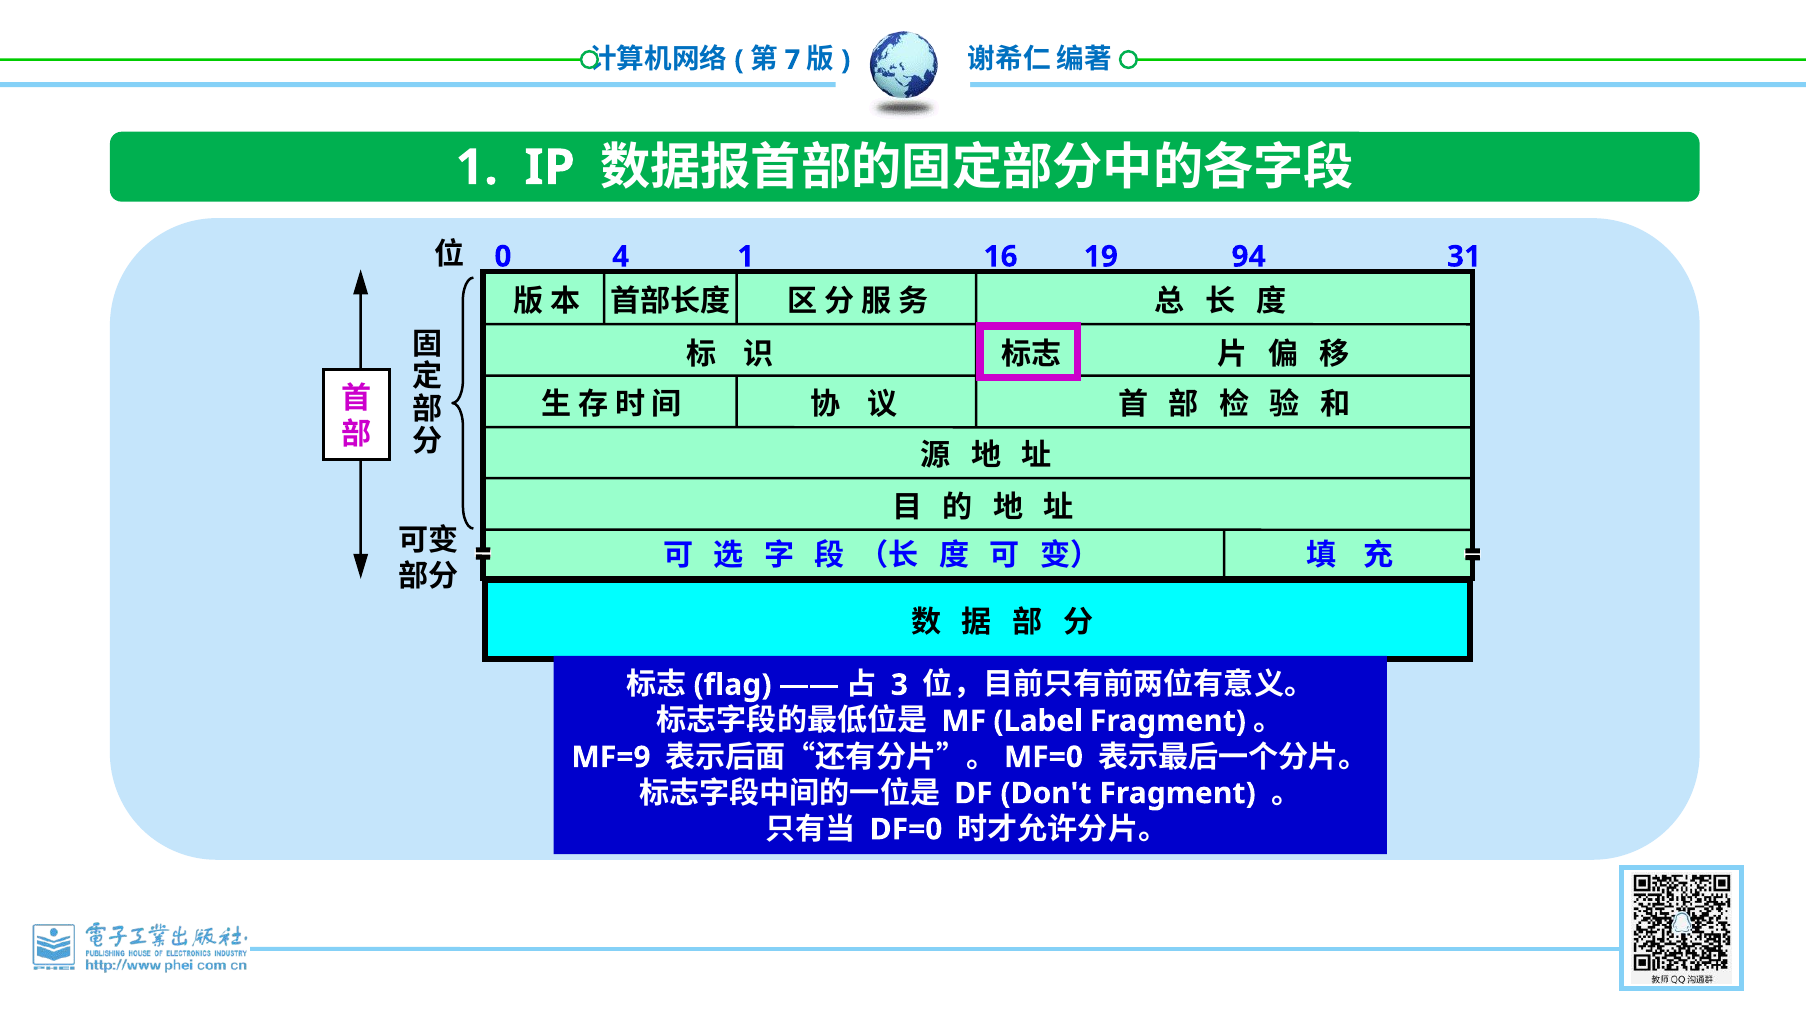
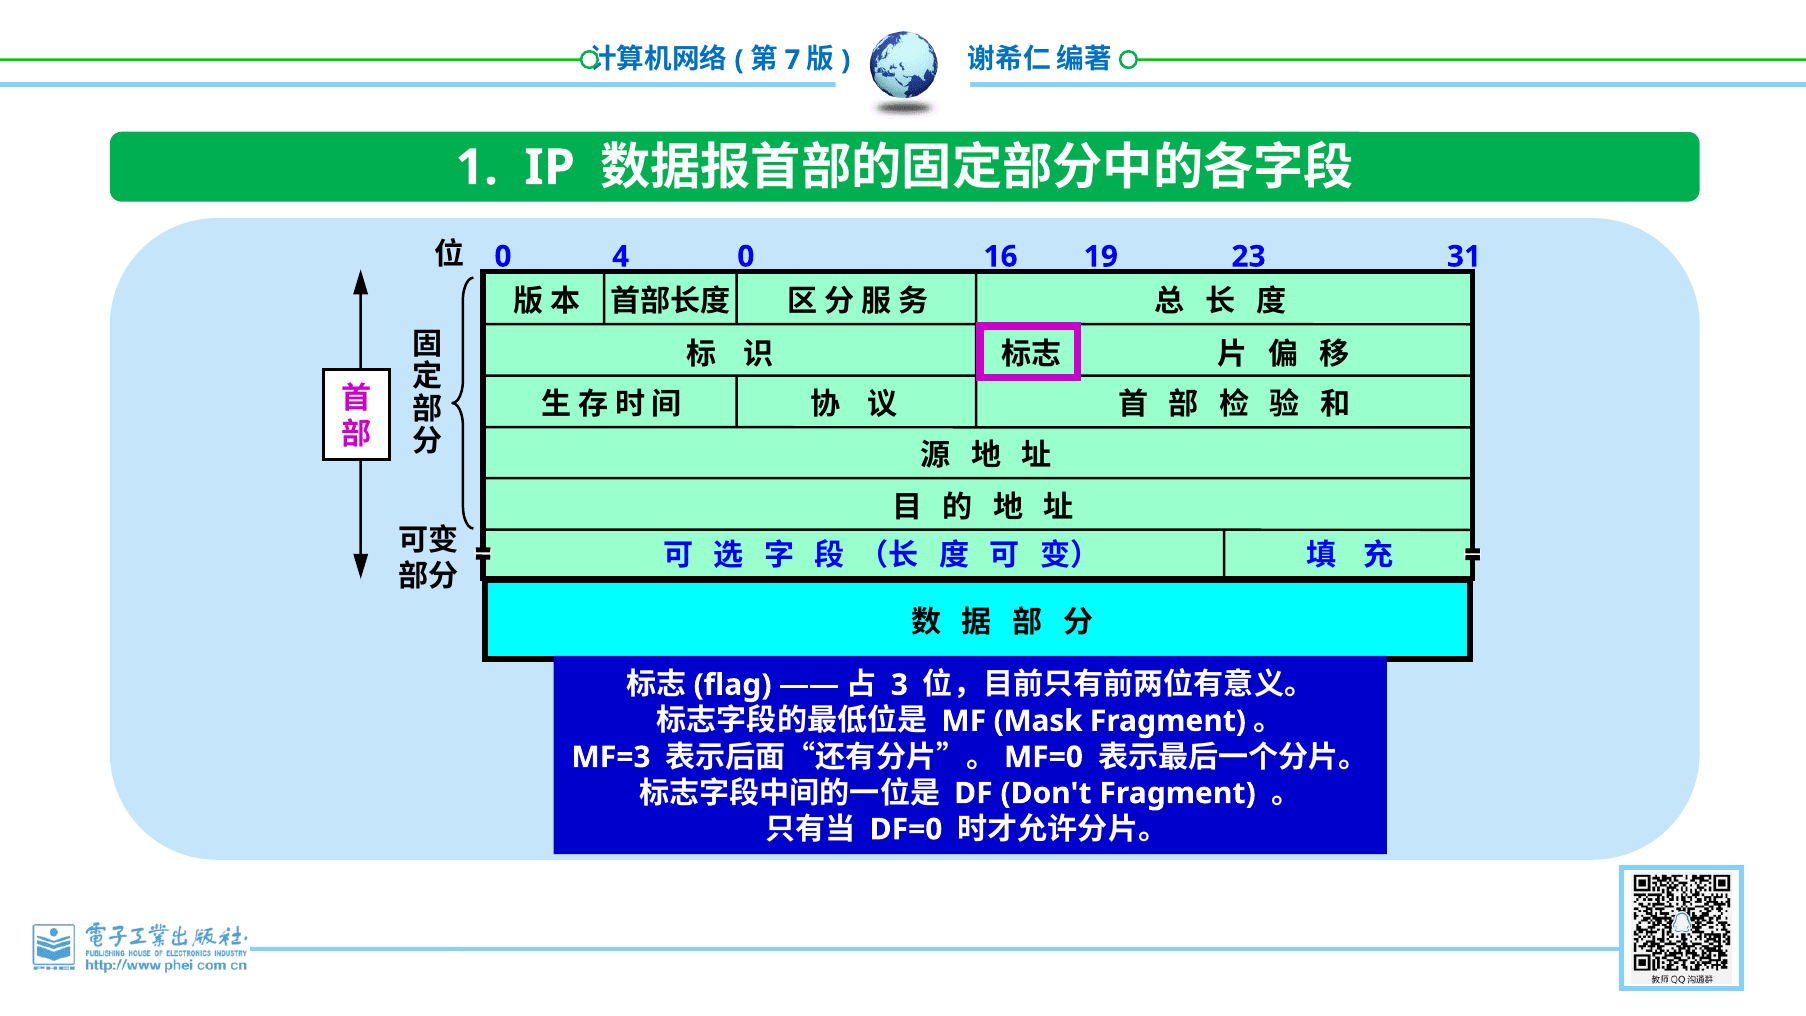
4 1: 1 -> 0 (746, 257)
94: 94 -> 23 (1249, 257)
Label: Label -> Mask (1038, 721)
MF=9: MF=9 -> MF=3 (611, 757)
